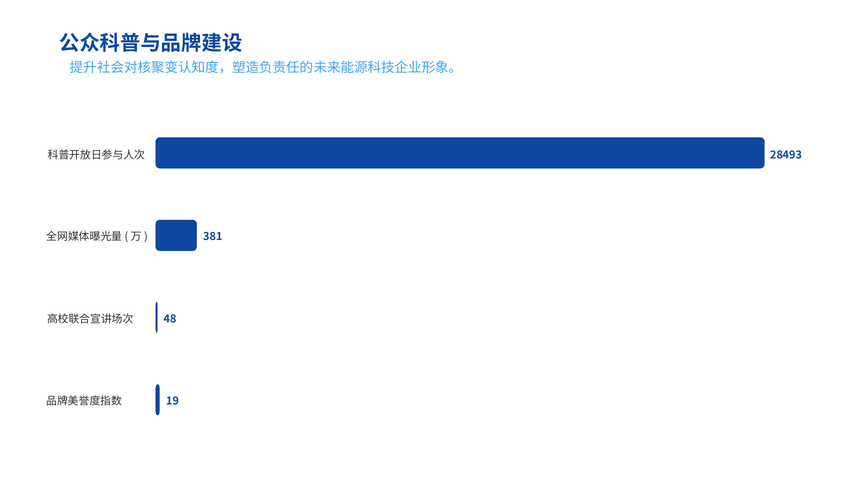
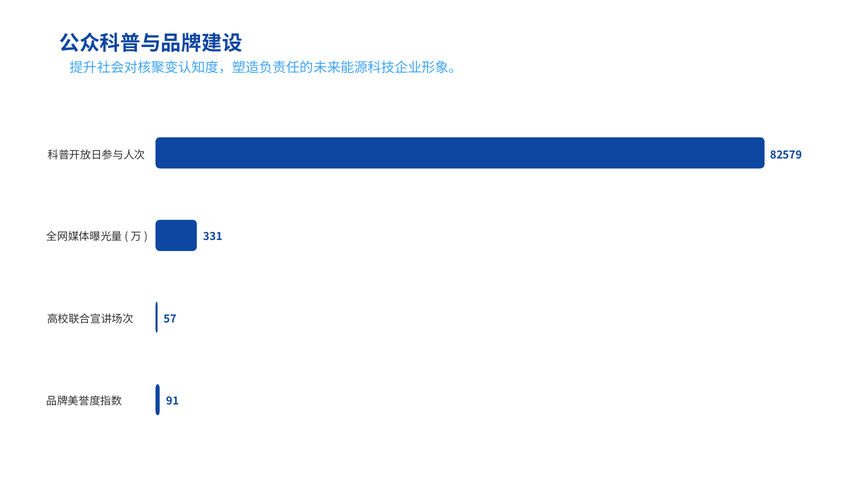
28493: 28493 -> 82579 (786, 155)
381: 381 -> 331 (213, 237)
48: 48 -> 57 (170, 319)
19: 19 -> 91 (173, 401)
